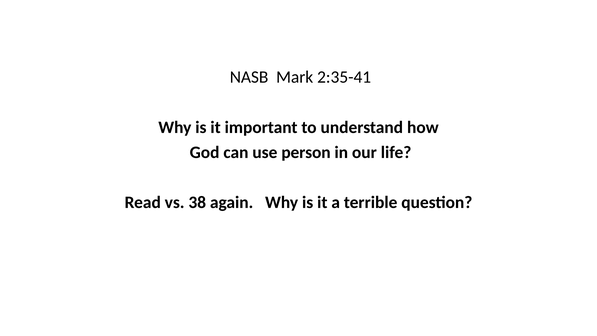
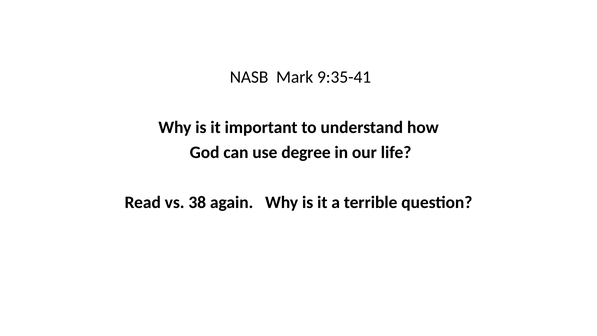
2:35-41: 2:35-41 -> 9:35-41 (344, 77)
person: person -> degree (306, 152)
